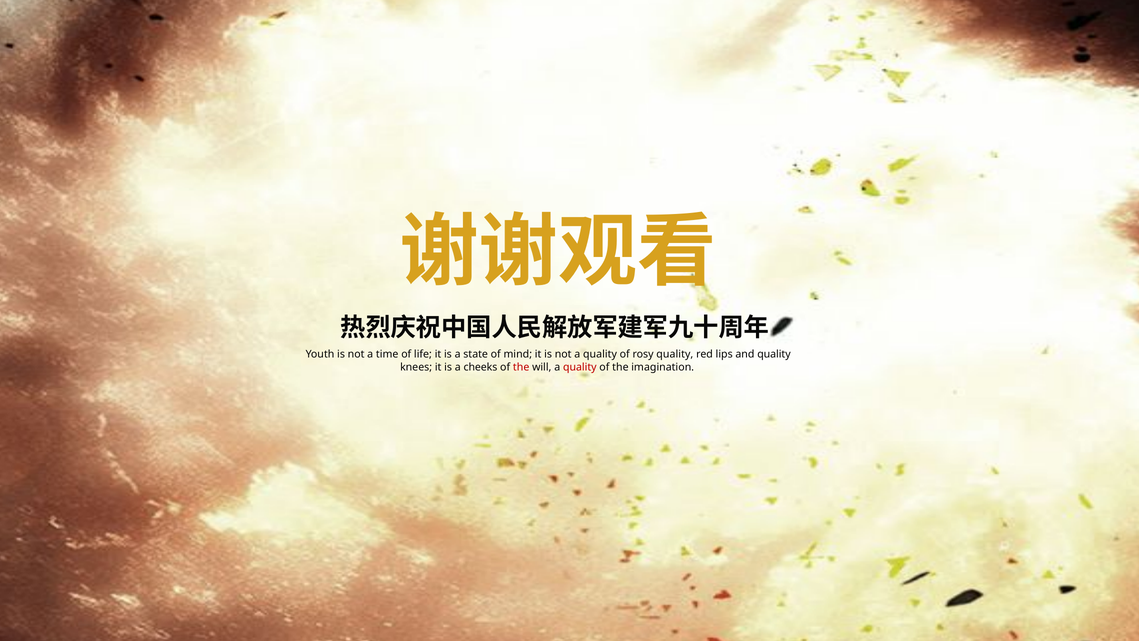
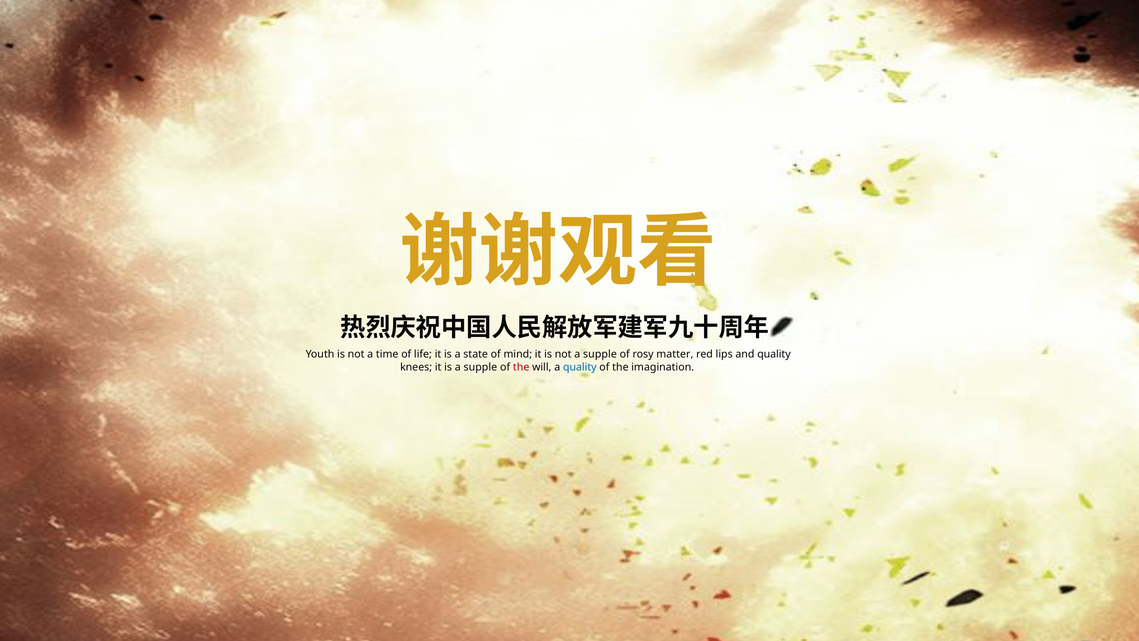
not a quality: quality -> supple (600, 354)
rosy quality: quality -> matter (675, 354)
is a cheeks: cheeks -> supple (480, 367)
quality colour: red -> blue (580, 367)
